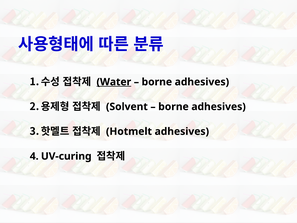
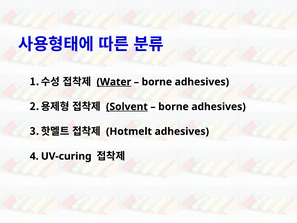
Solvent underline: none -> present (127, 107)
